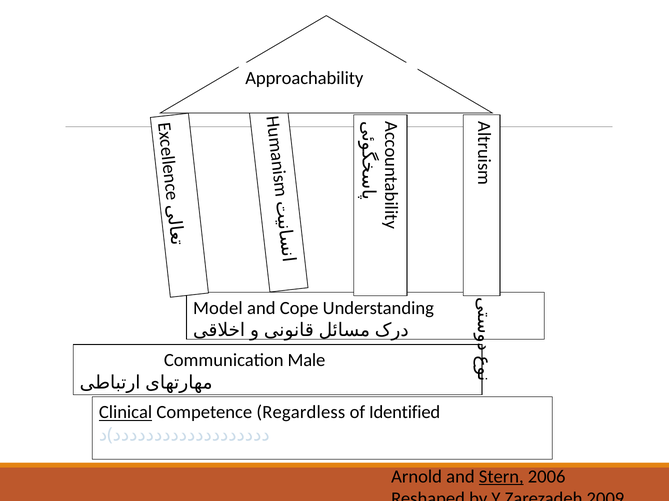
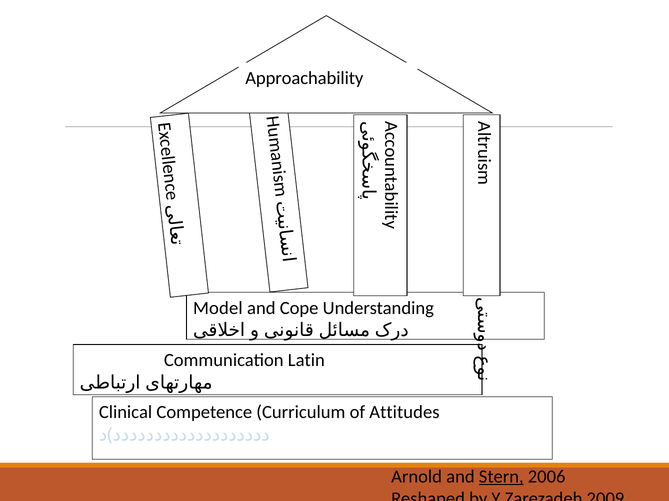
Male: Male -> Latin (306, 361)
Clinical underline: present -> none (126, 413)
Regardless: Regardless -> Curriculum (301, 413)
Identified: Identified -> Attitudes (404, 413)
